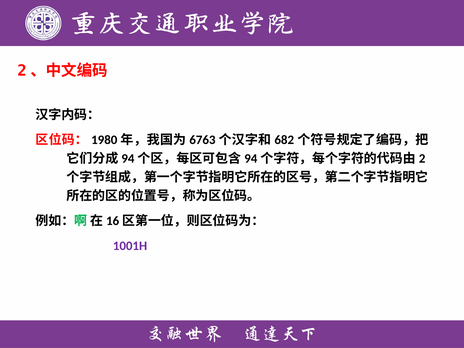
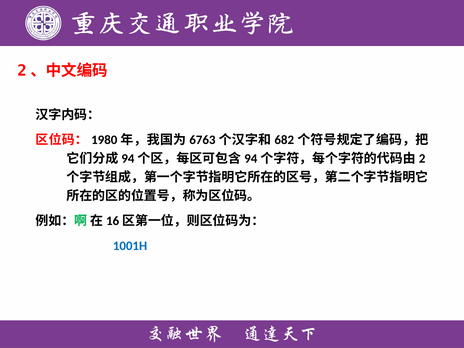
1001H colour: purple -> blue (130, 246)
